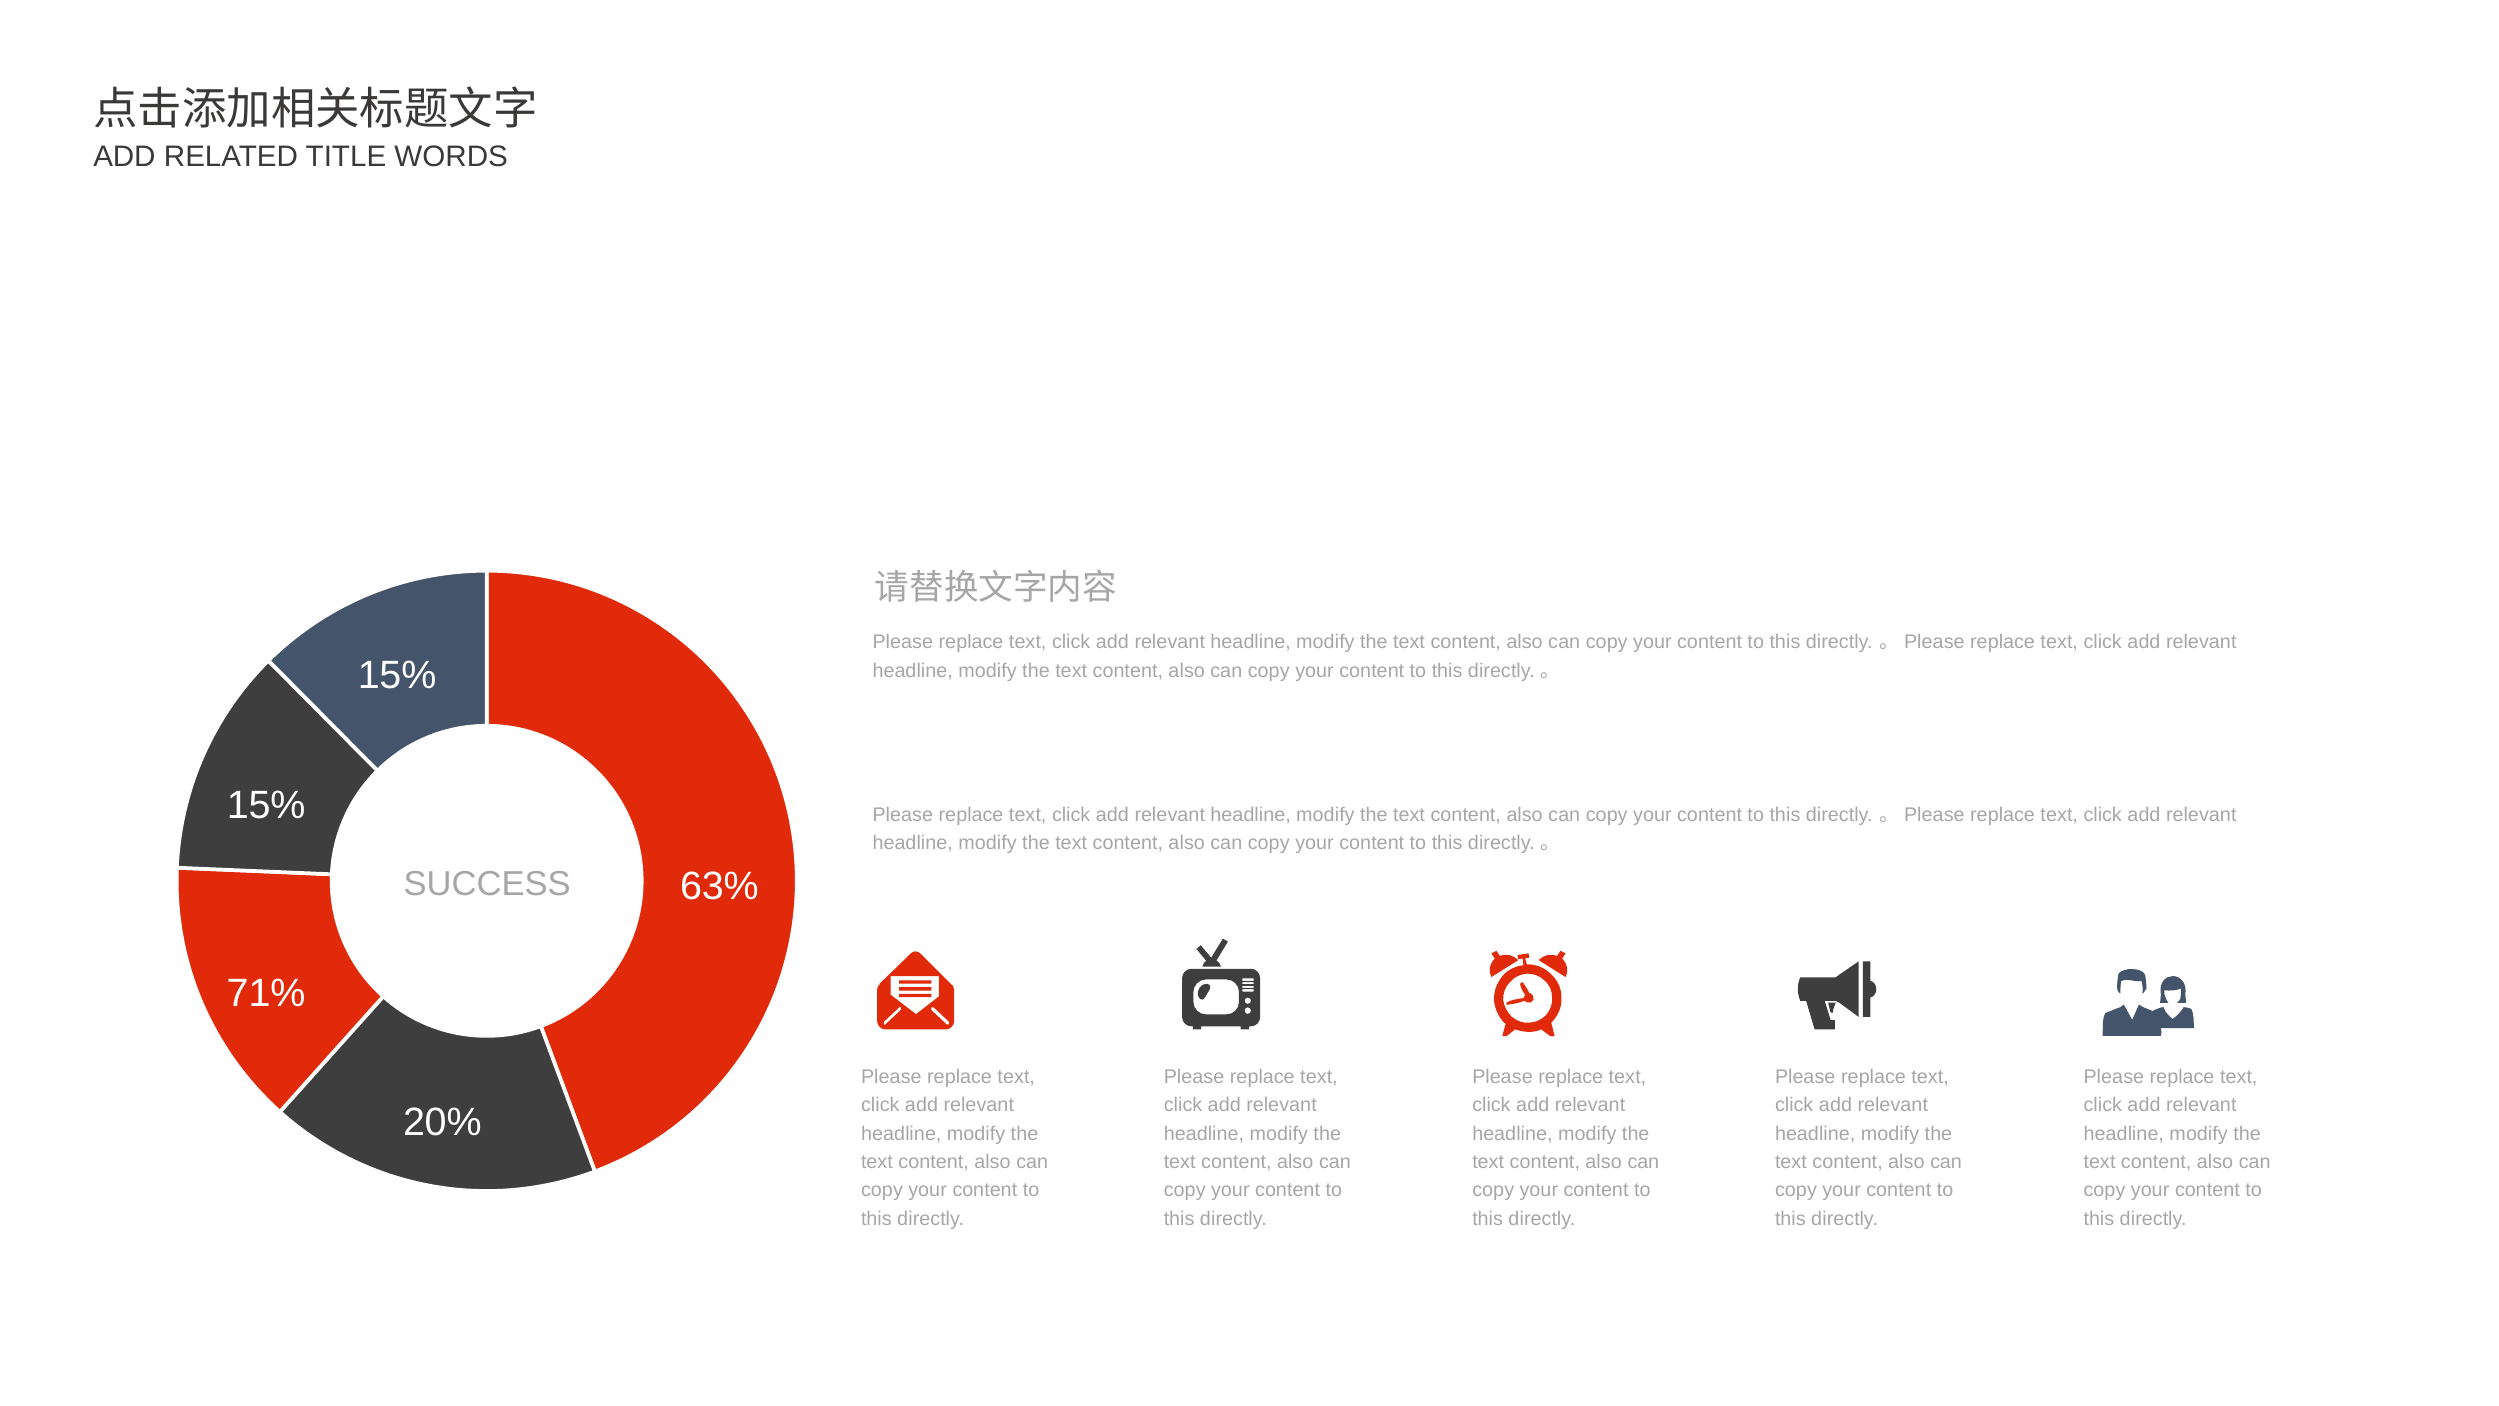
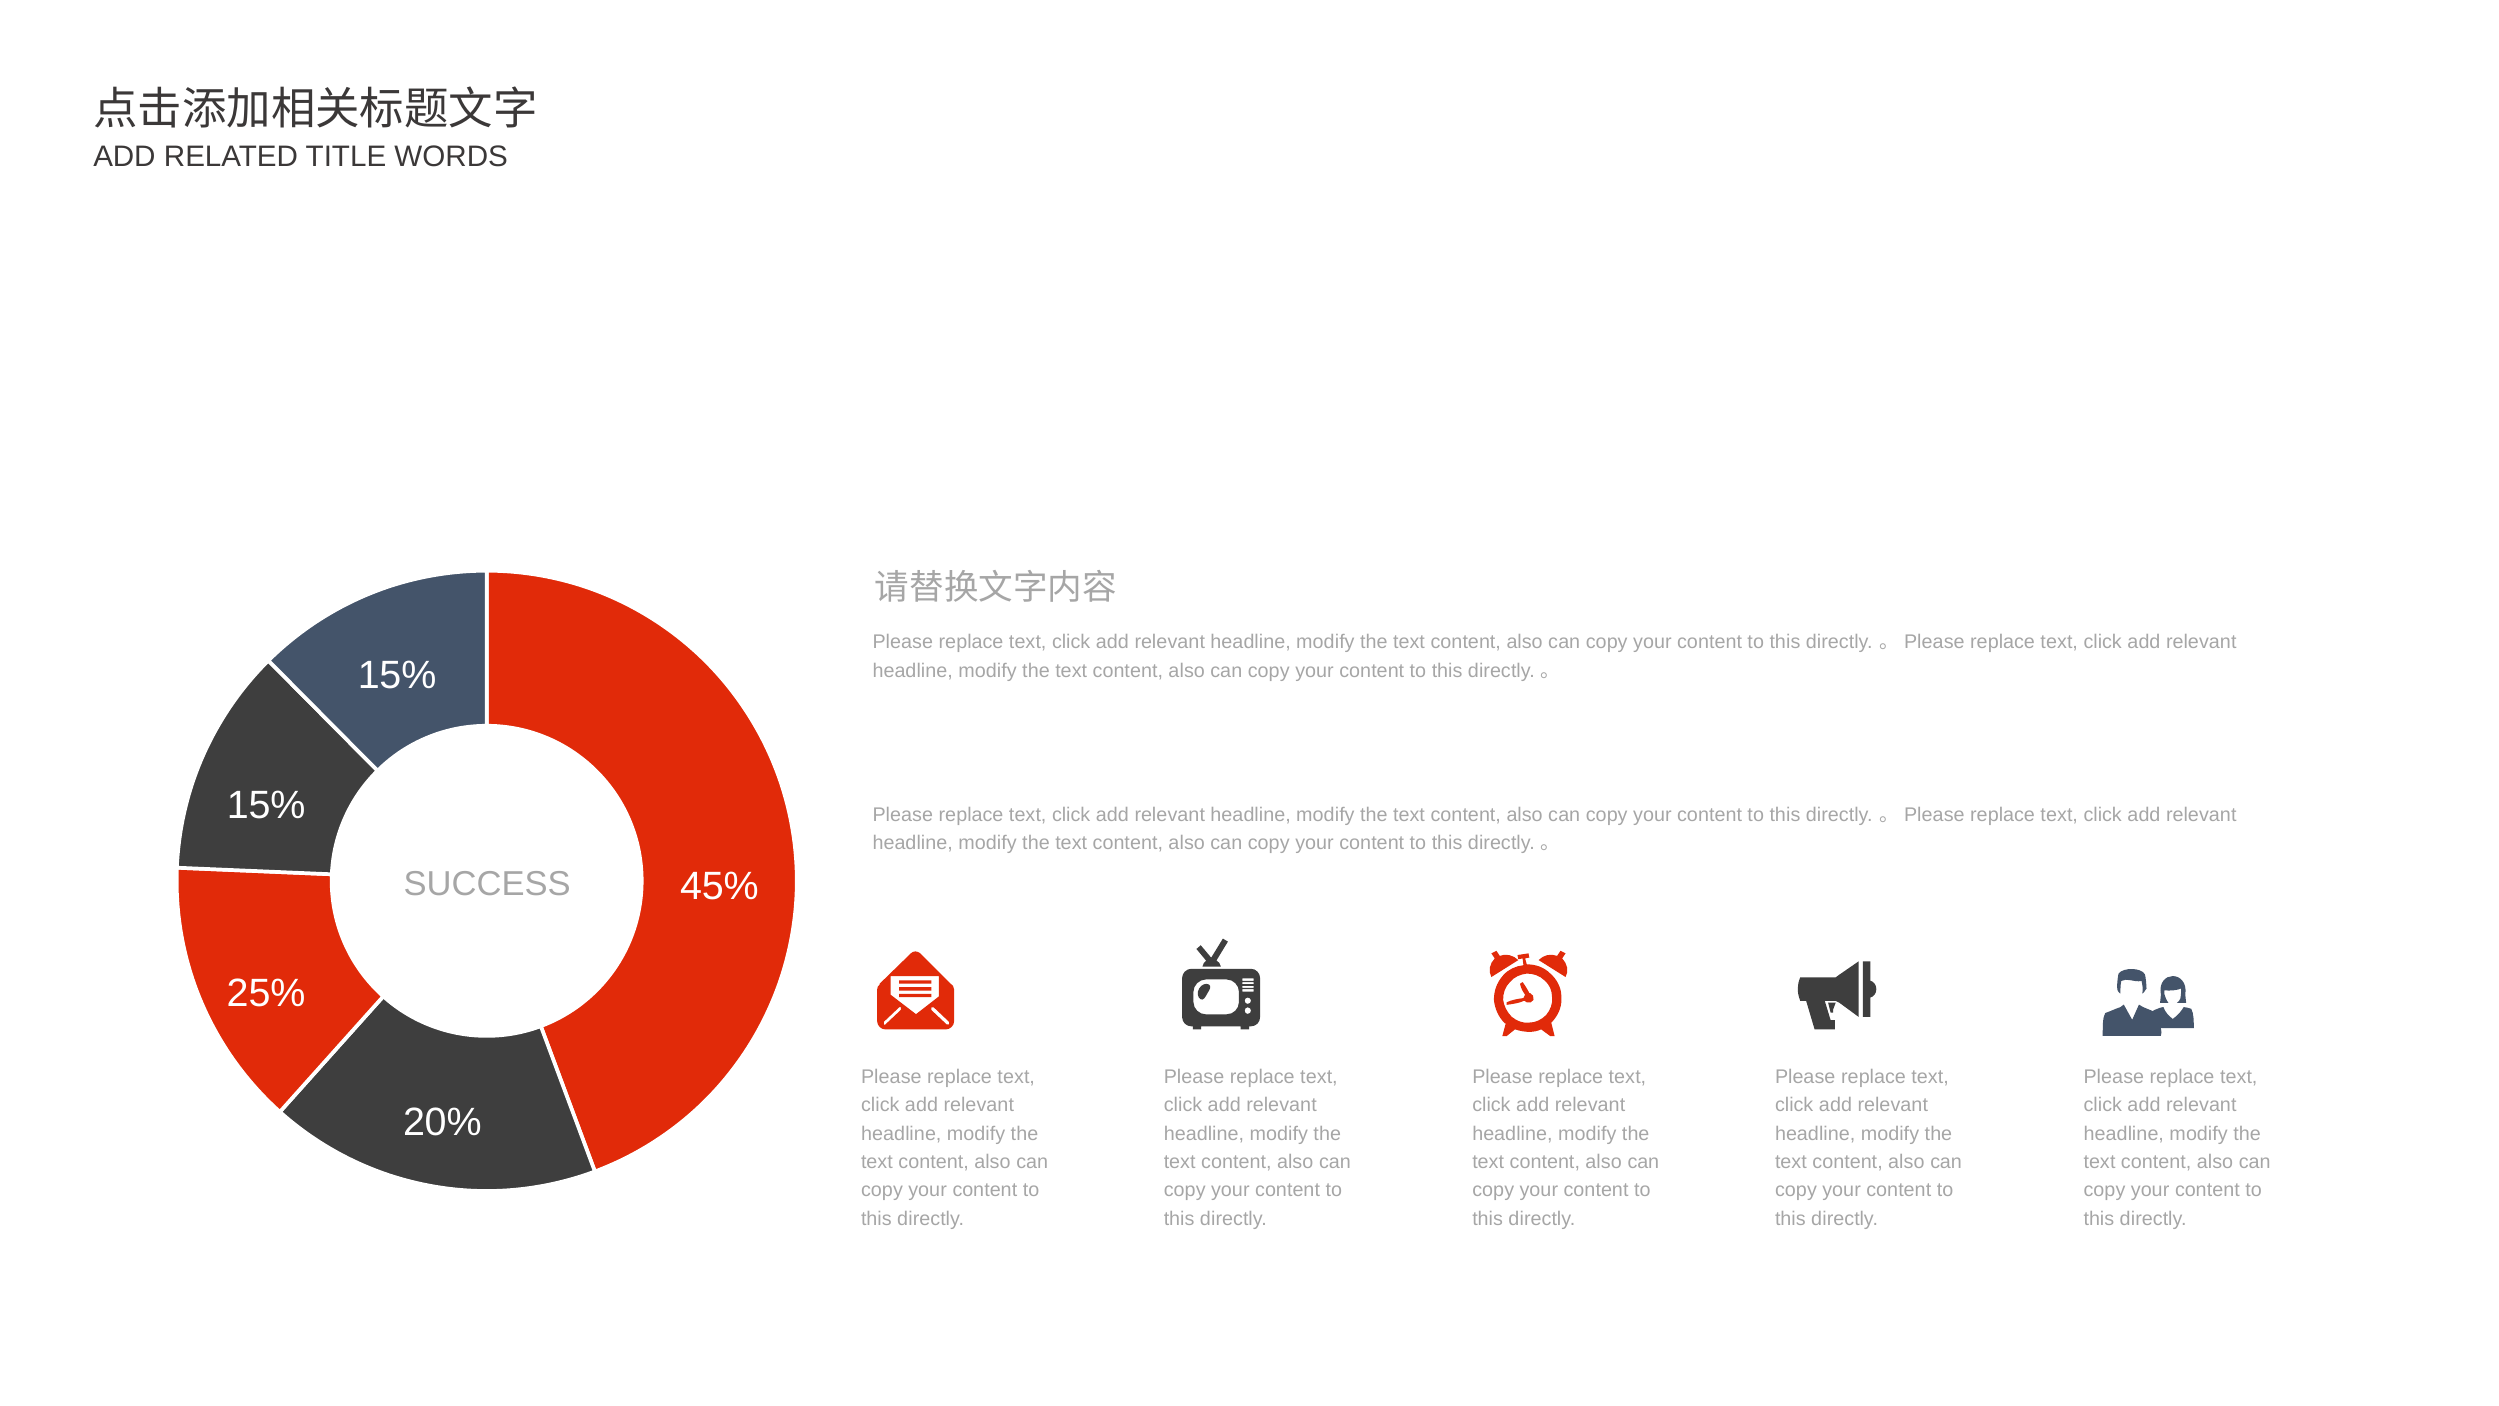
63%: 63% -> 45% (719, 887)
71%: 71% -> 25% (266, 993)
